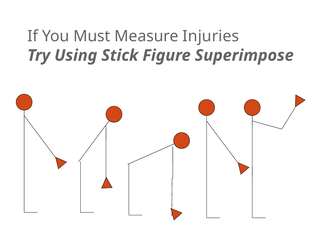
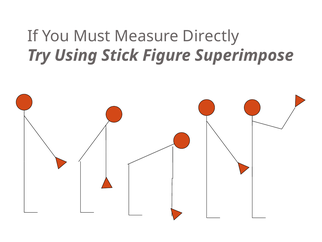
Injuries: Injuries -> Directly (211, 36)
